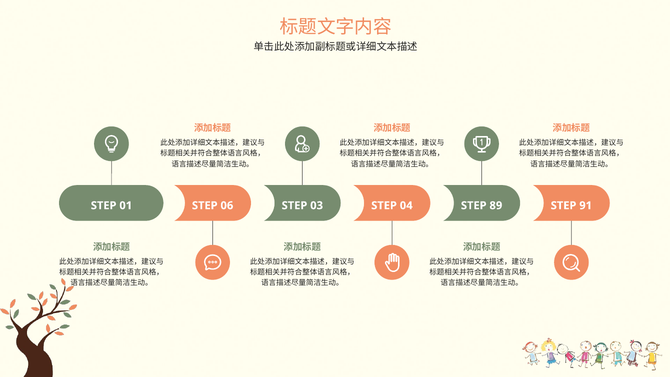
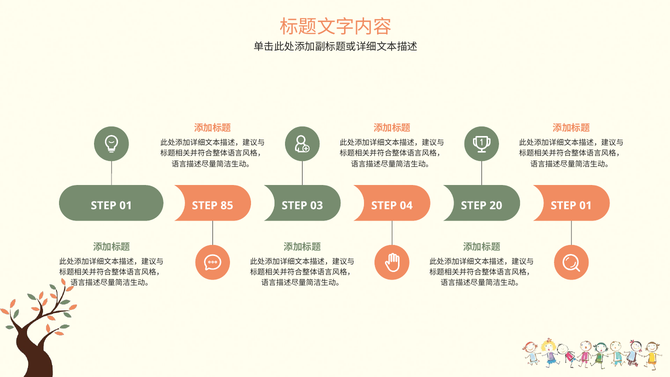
06: 06 -> 85 (227, 205)
89: 89 -> 20 (496, 205)
91: 91 -> 01 (586, 205)
